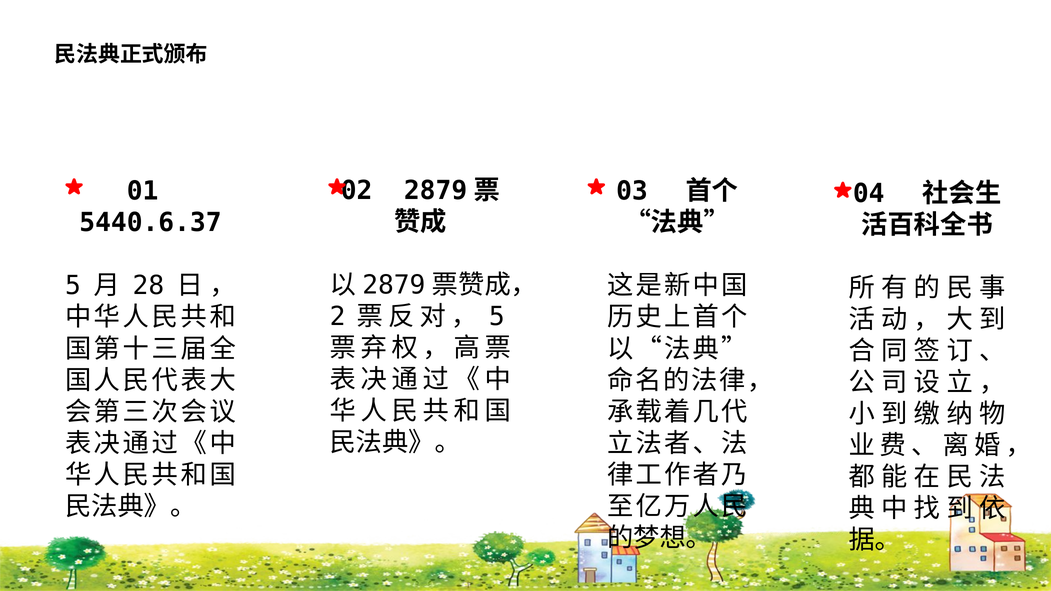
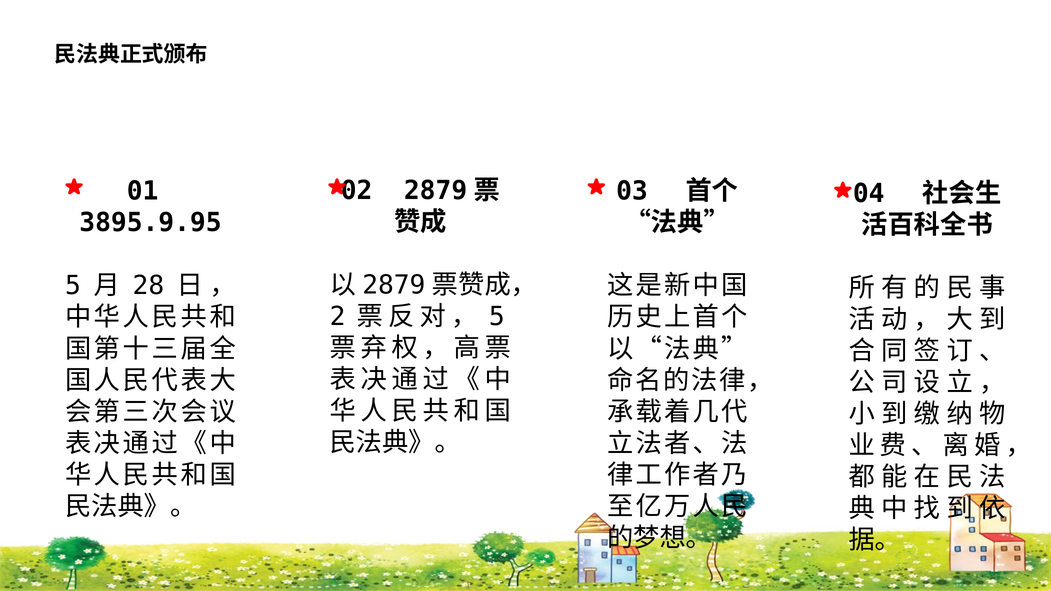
5440.6.37: 5440.6.37 -> 3895.9.95 (150, 223)
